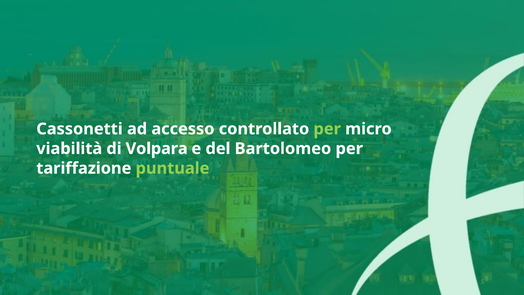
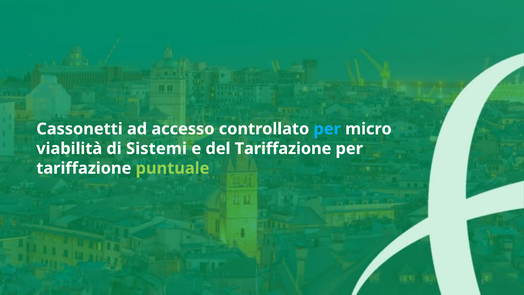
per colour: light green -> light blue (327, 129)
Volpara: Volpara -> Sistemi (156, 149)
del Bartolomeo: Bartolomeo -> Tariffazione (283, 149)
